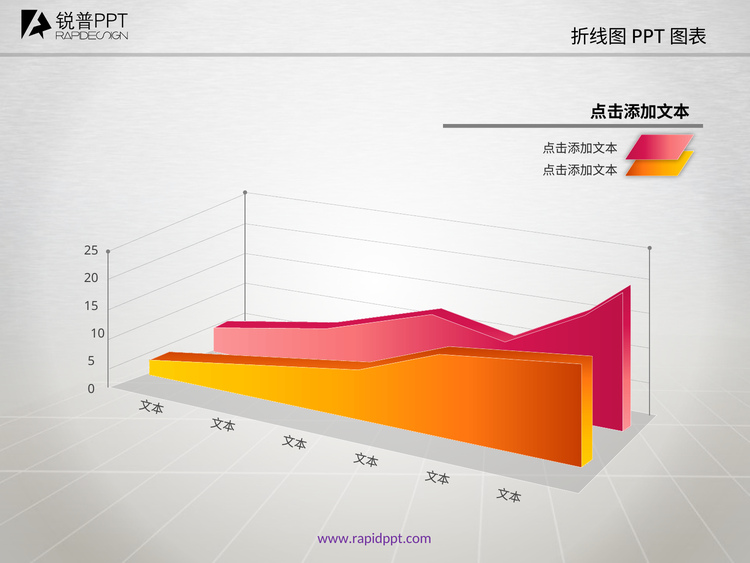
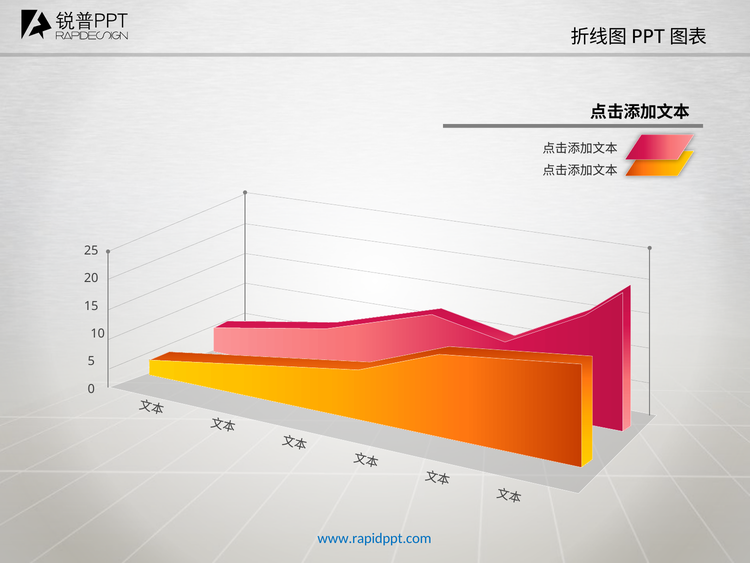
www.rapidppt.com colour: purple -> blue (374, 538)
